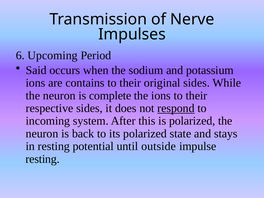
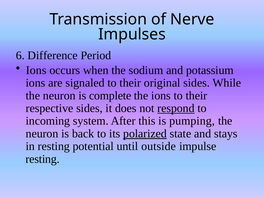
Upcoming: Upcoming -> Difference (53, 55)
Said: Said -> Ions (36, 70)
contains: contains -> signaled (85, 83)
is polarized: polarized -> pumping (192, 121)
polarized underline: none -> present (145, 134)
